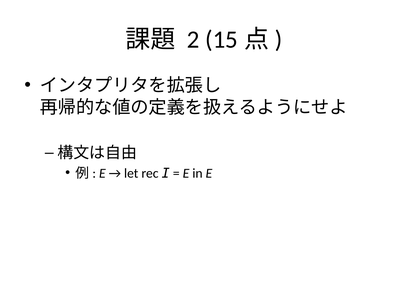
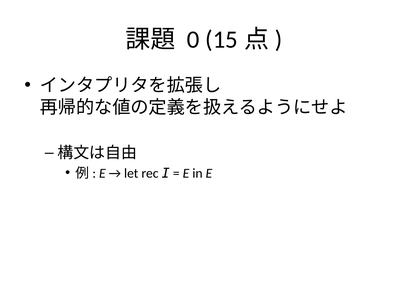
2: 2 -> 0 (193, 39)
